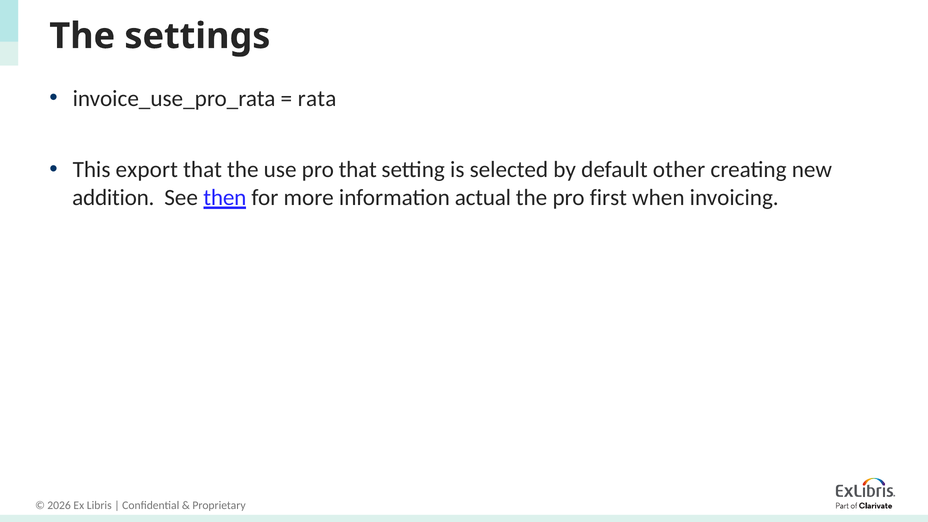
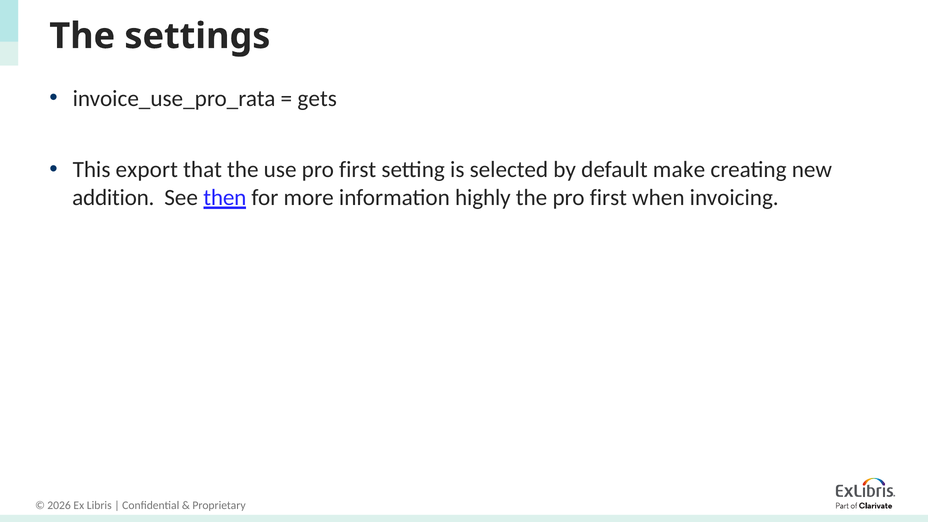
rata: rata -> gets (317, 98)
use pro that: that -> first (358, 170)
other: other -> make (679, 170)
actual: actual -> highly (483, 197)
